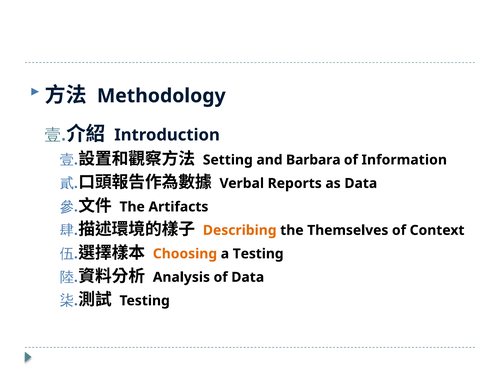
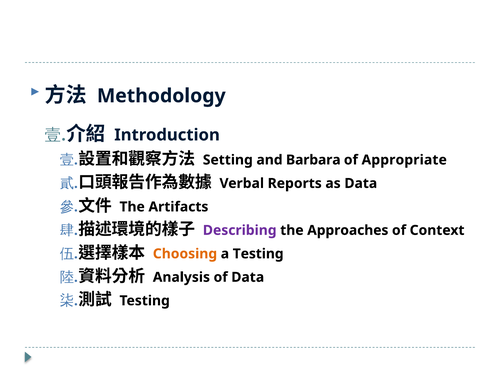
Information: Information -> Appropriate (404, 160)
Describing colour: orange -> purple (240, 230)
Themselves: Themselves -> Approaches (348, 230)
